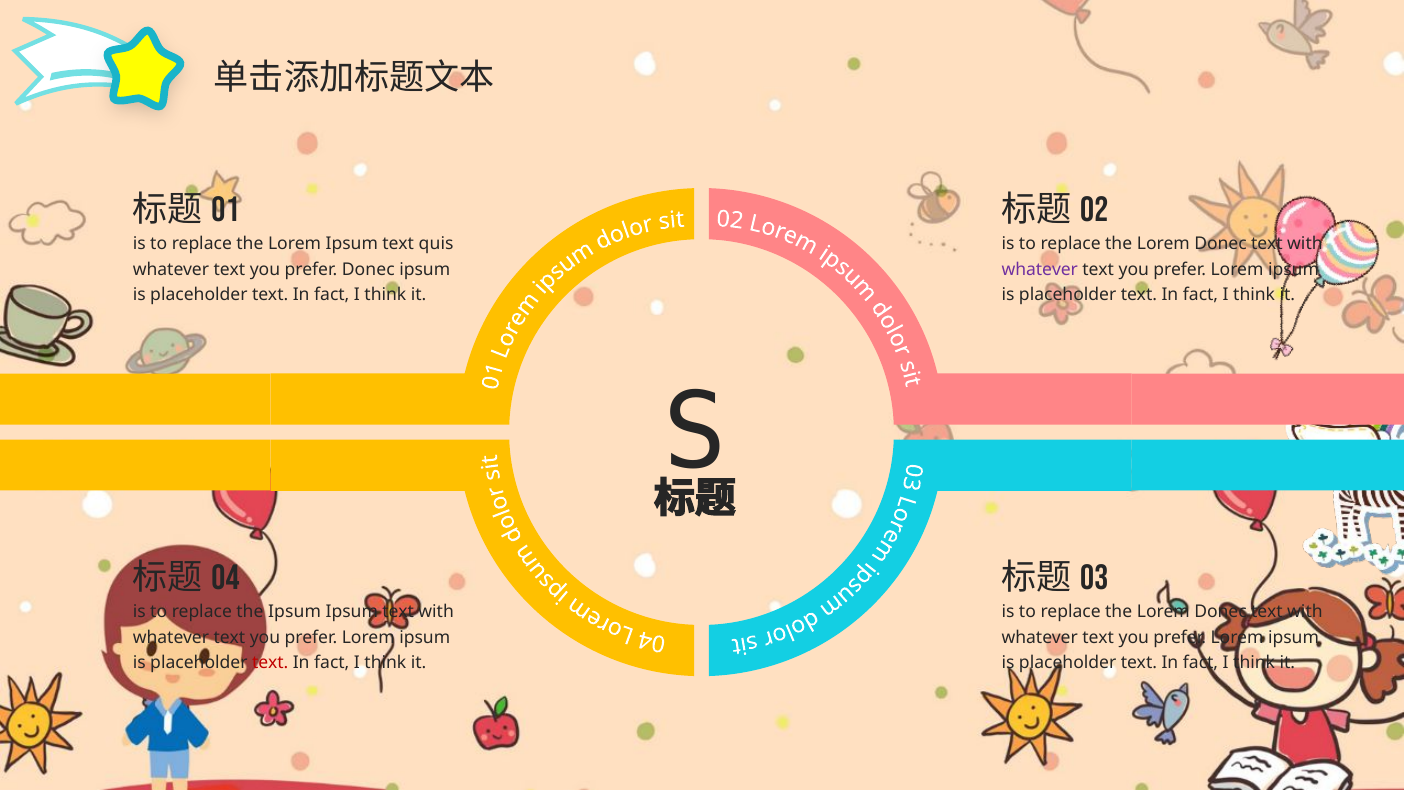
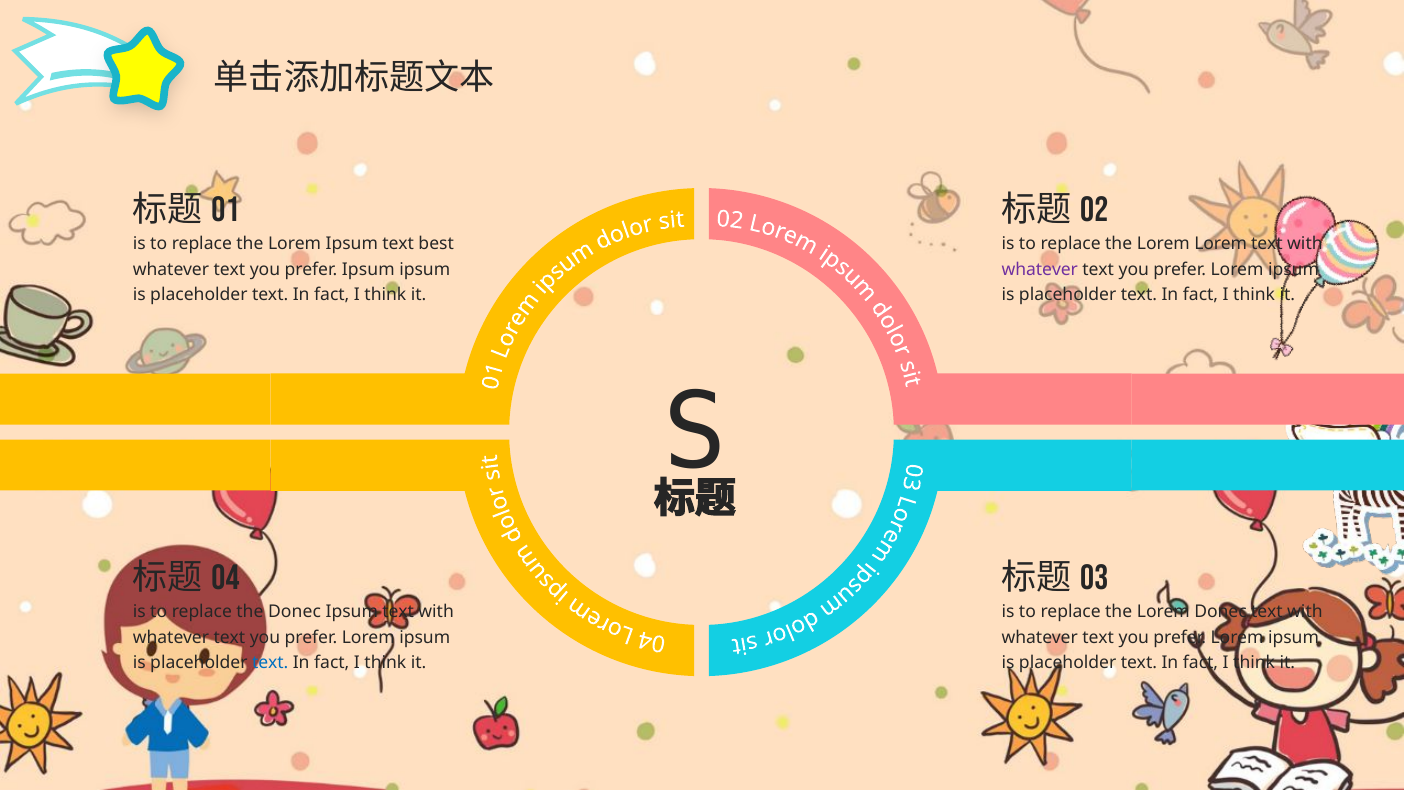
quis: quis -> best (436, 244)
Donec: Donec -> Lorem (1221, 244)
prefer Donec: Donec -> Ipsum (368, 269)
the Ipsum: Ipsum -> Donec (295, 612)
text colour: red -> blue (270, 662)
